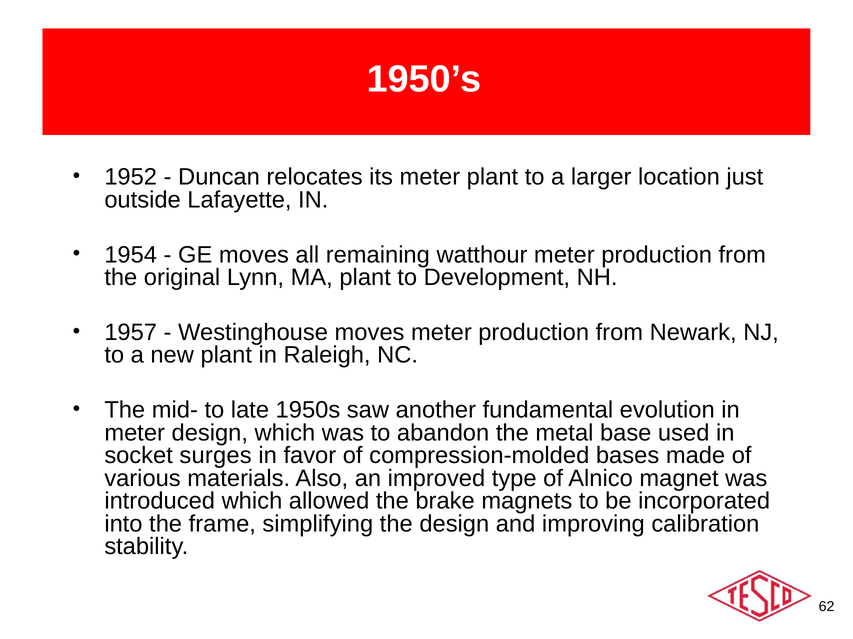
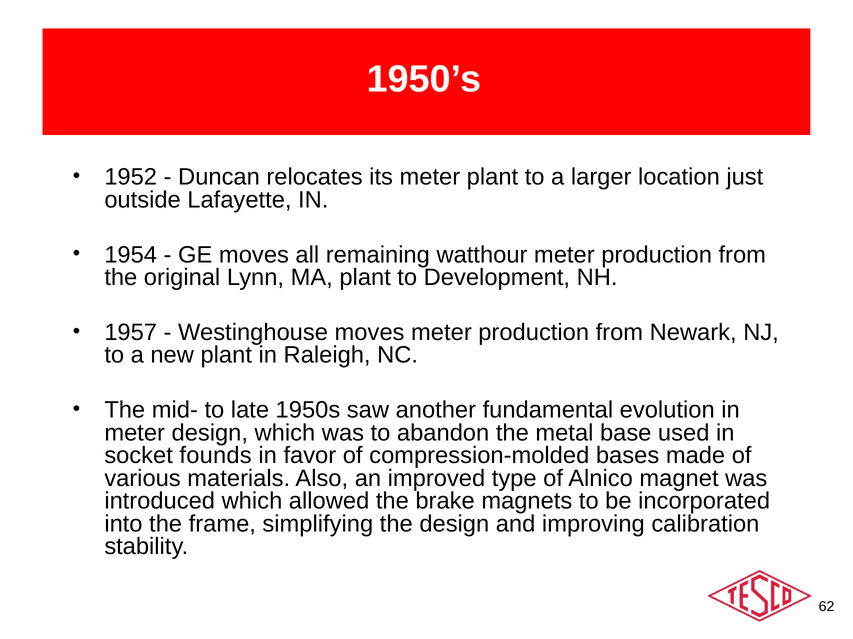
surges: surges -> founds (216, 456)
